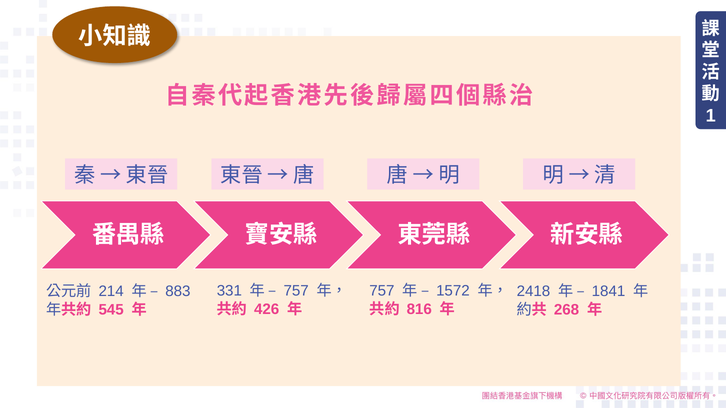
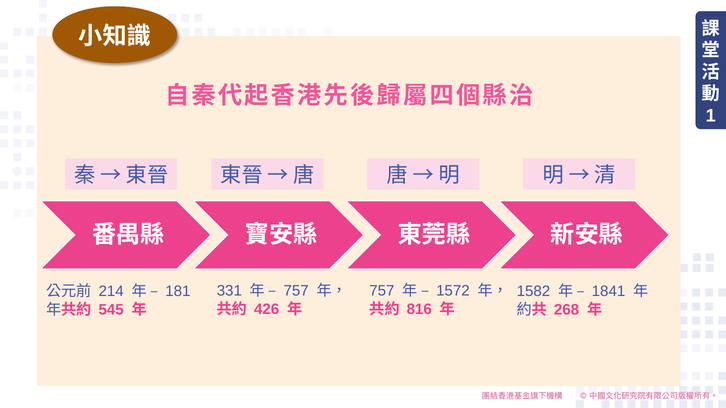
2418: 2418 -> 1582 (533, 292)
883: 883 -> 181 (178, 292)
